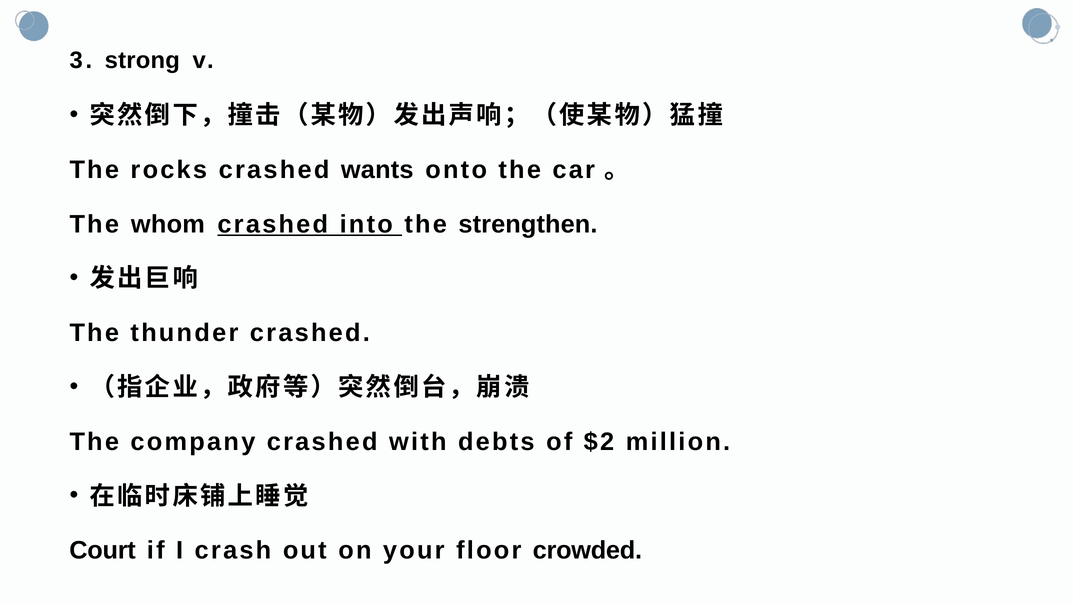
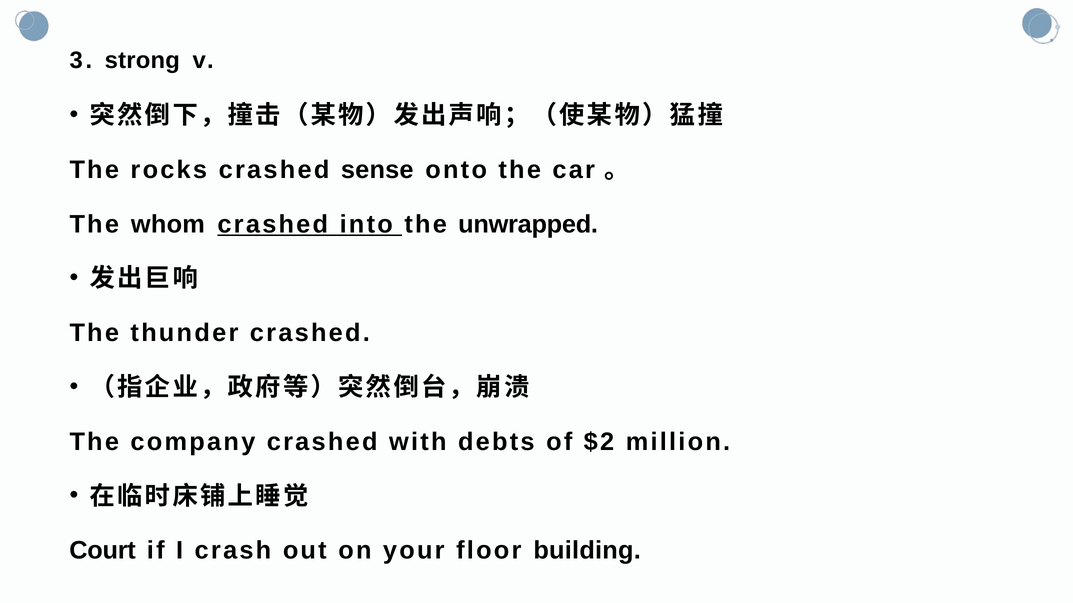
wants: wants -> sense (377, 170)
strengthen: strengthen -> unwrapped (528, 224)
crowded: crowded -> building (587, 551)
